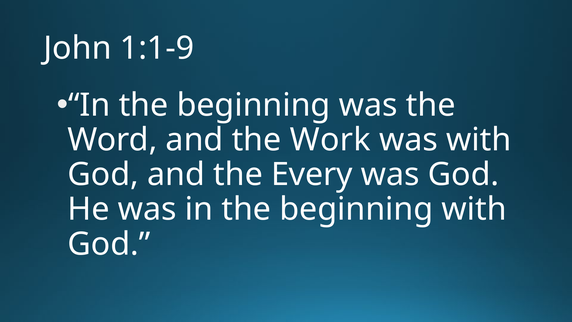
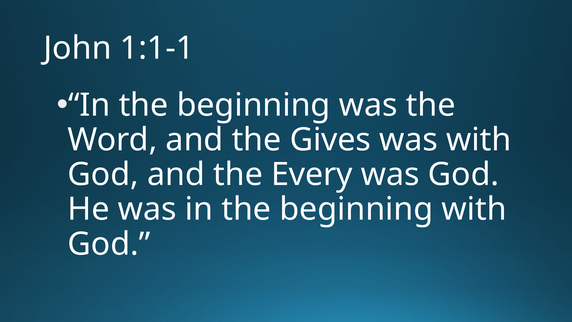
1:1-9: 1:1-9 -> 1:1-1 (157, 48)
Work: Work -> Gives (330, 140)
